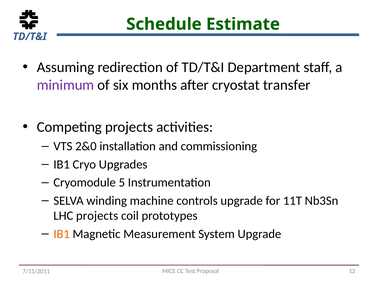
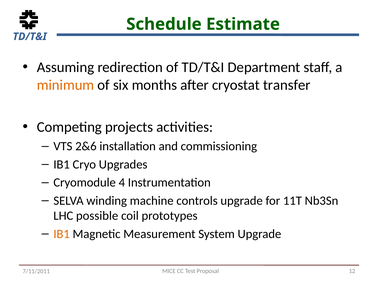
minimum colour: purple -> orange (66, 85)
2&0: 2&0 -> 2&6 (86, 146)
5: 5 -> 4 (122, 182)
LHC projects: projects -> possible (97, 215)
